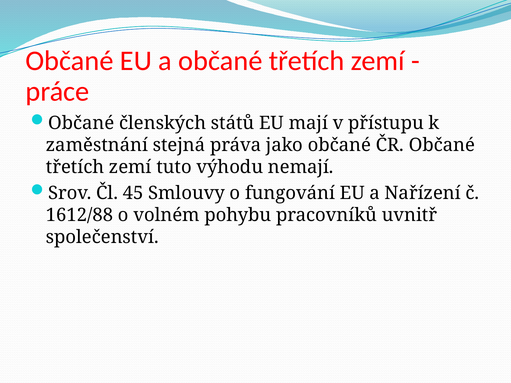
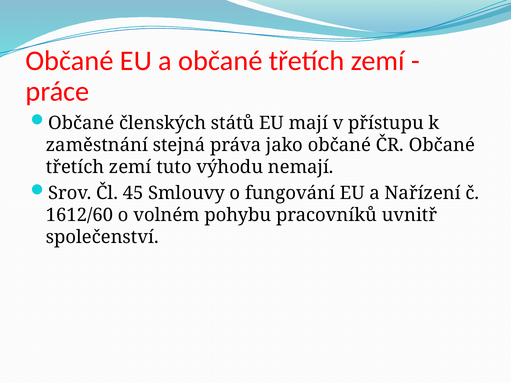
1612/88: 1612/88 -> 1612/60 (80, 215)
